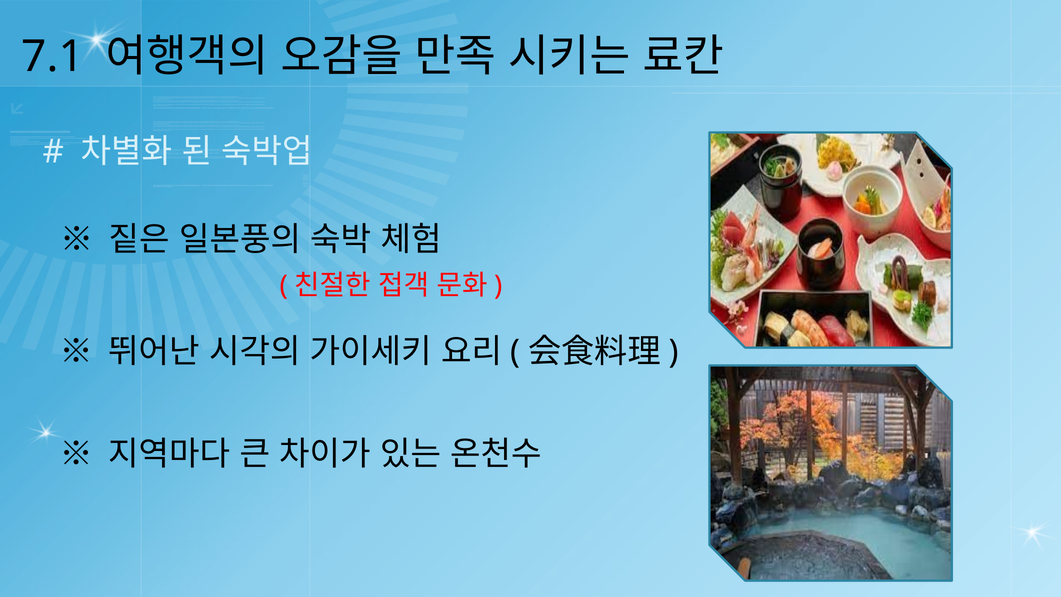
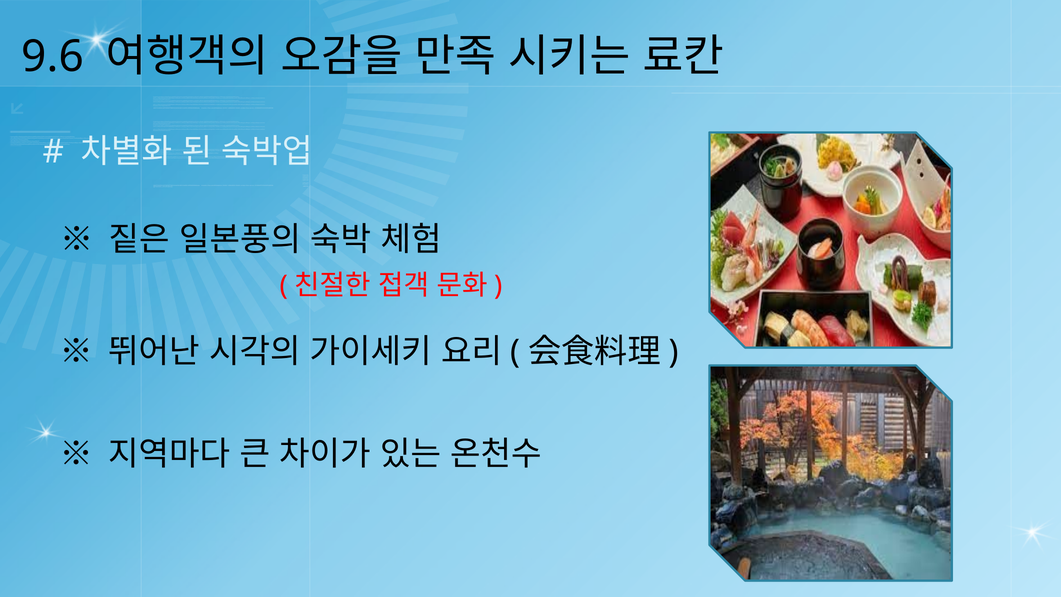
7.1: 7.1 -> 9.6 (53, 56)
